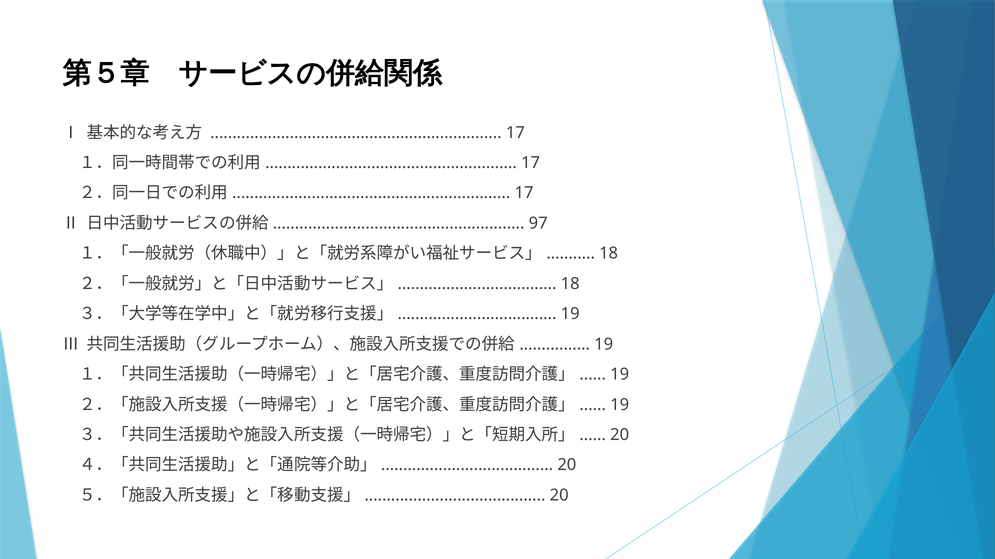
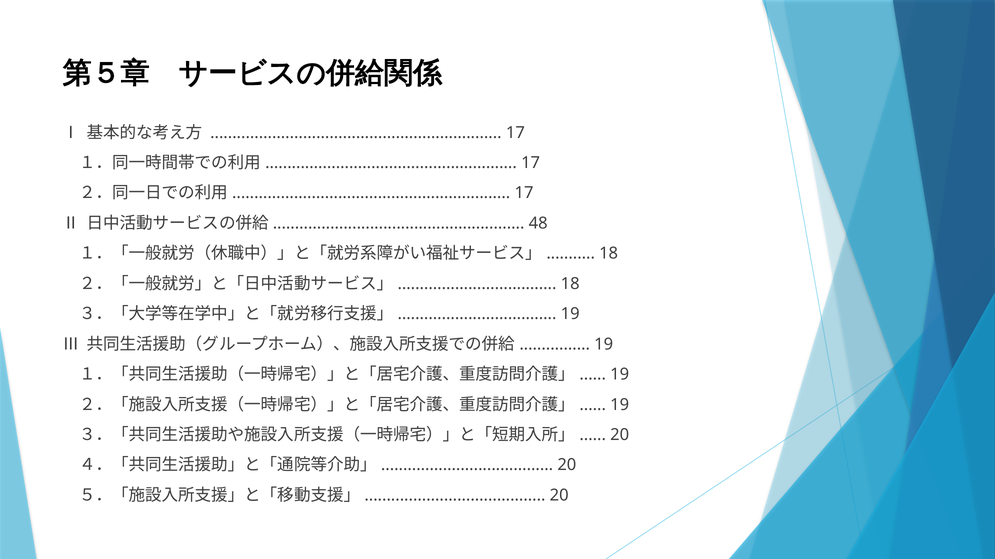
97: 97 -> 48 (538, 223)
